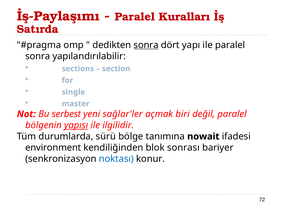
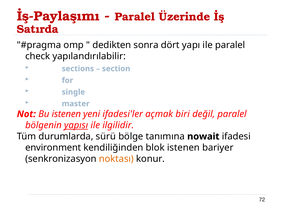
Kuralları: Kuralları -> Üzerinde (184, 17)
sonra underline: present -> none (146, 45)
sonra: sonra -> check (38, 56)
Bu serbest: serbest -> istenen (66, 114)
sağlar'ler: sağlar'ler -> ifadesi'ler (123, 114)
blok sonrası: sonrası -> istenen (183, 148)
noktası colour: blue -> orange (116, 159)
